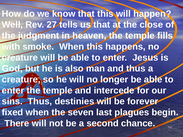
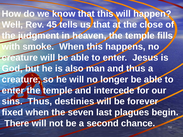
27: 27 -> 45 (52, 25)
